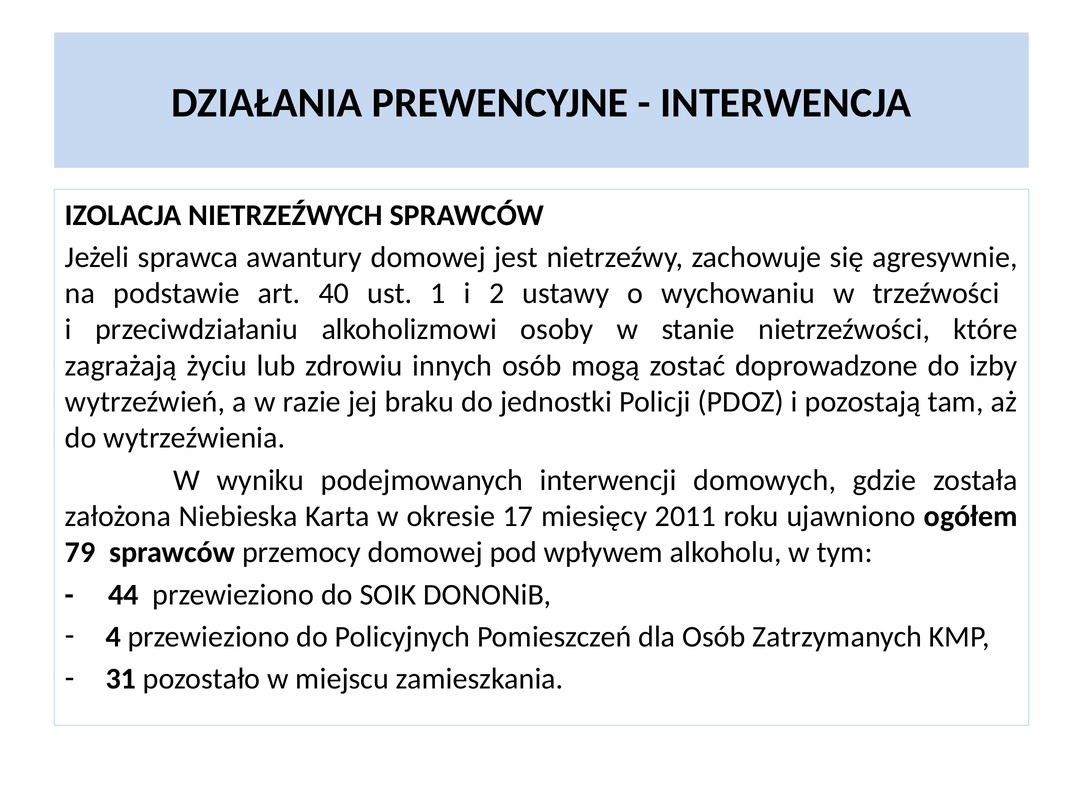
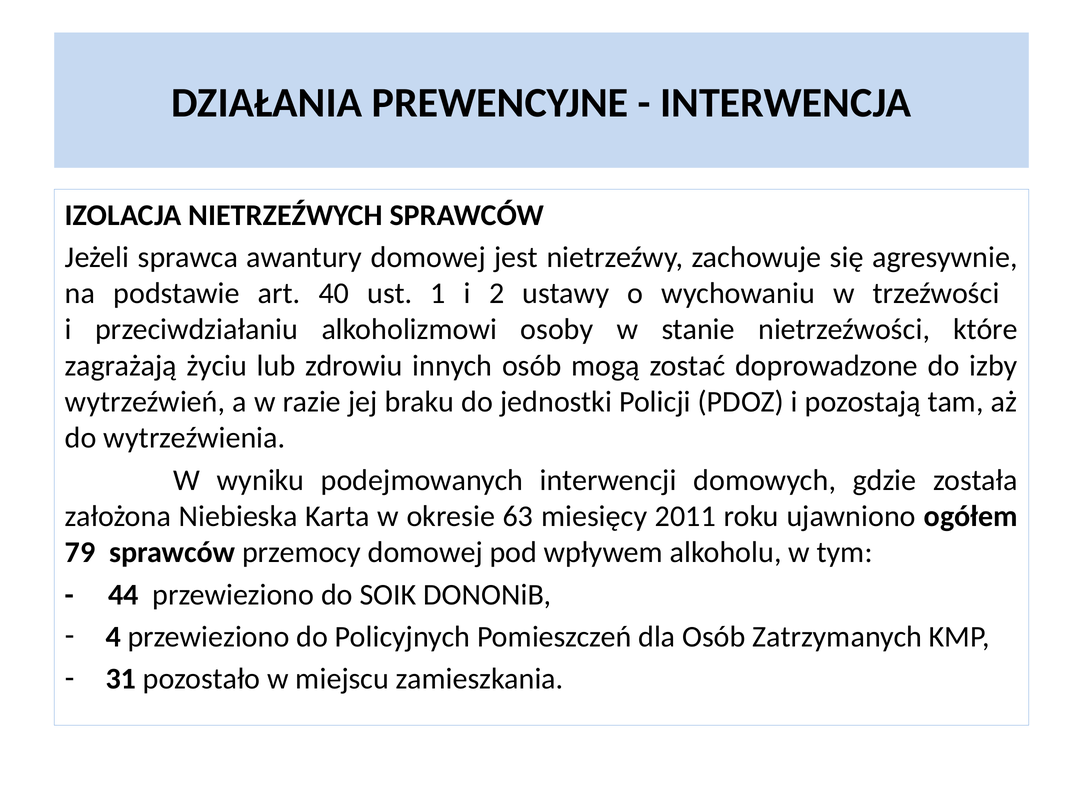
17: 17 -> 63 (518, 516)
